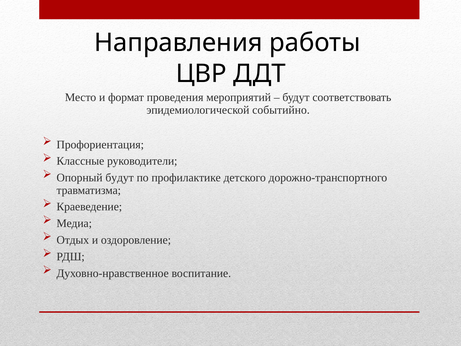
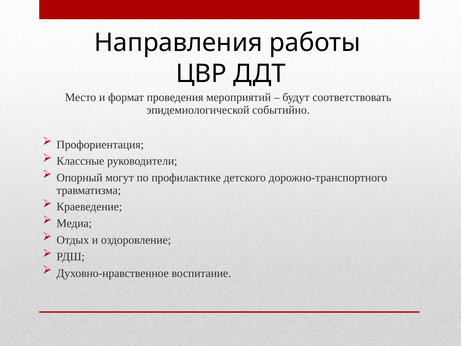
Опорный будут: будут -> могут (120, 178)
